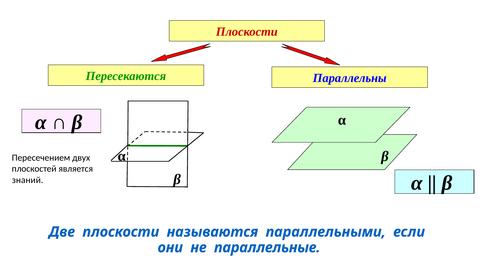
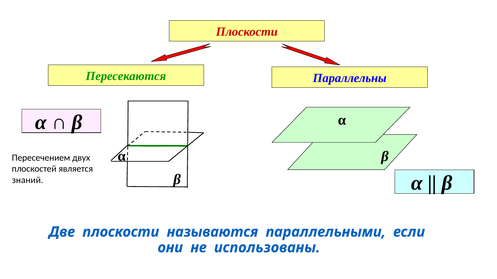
параллельные: параллельные -> использованы (267, 248)
